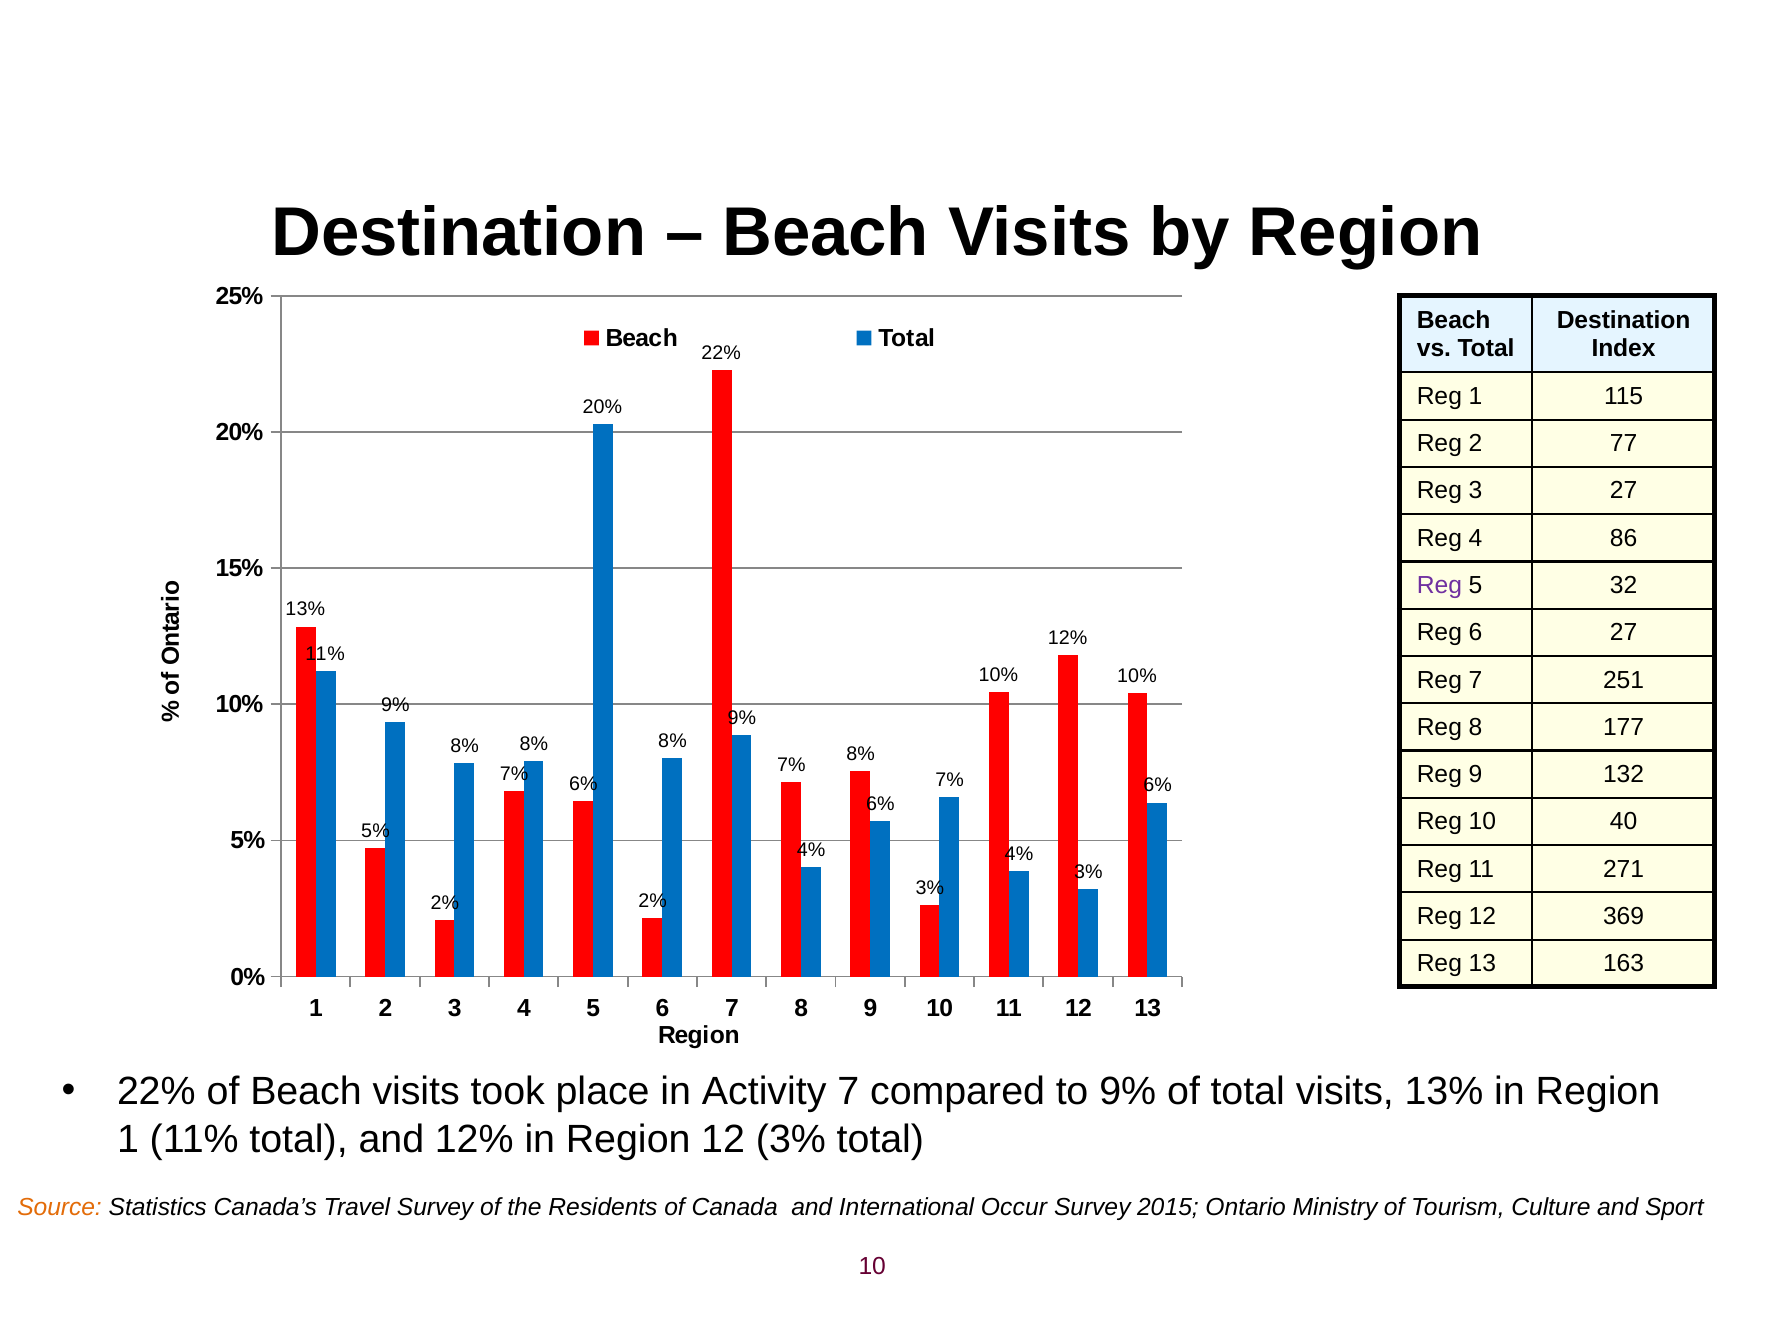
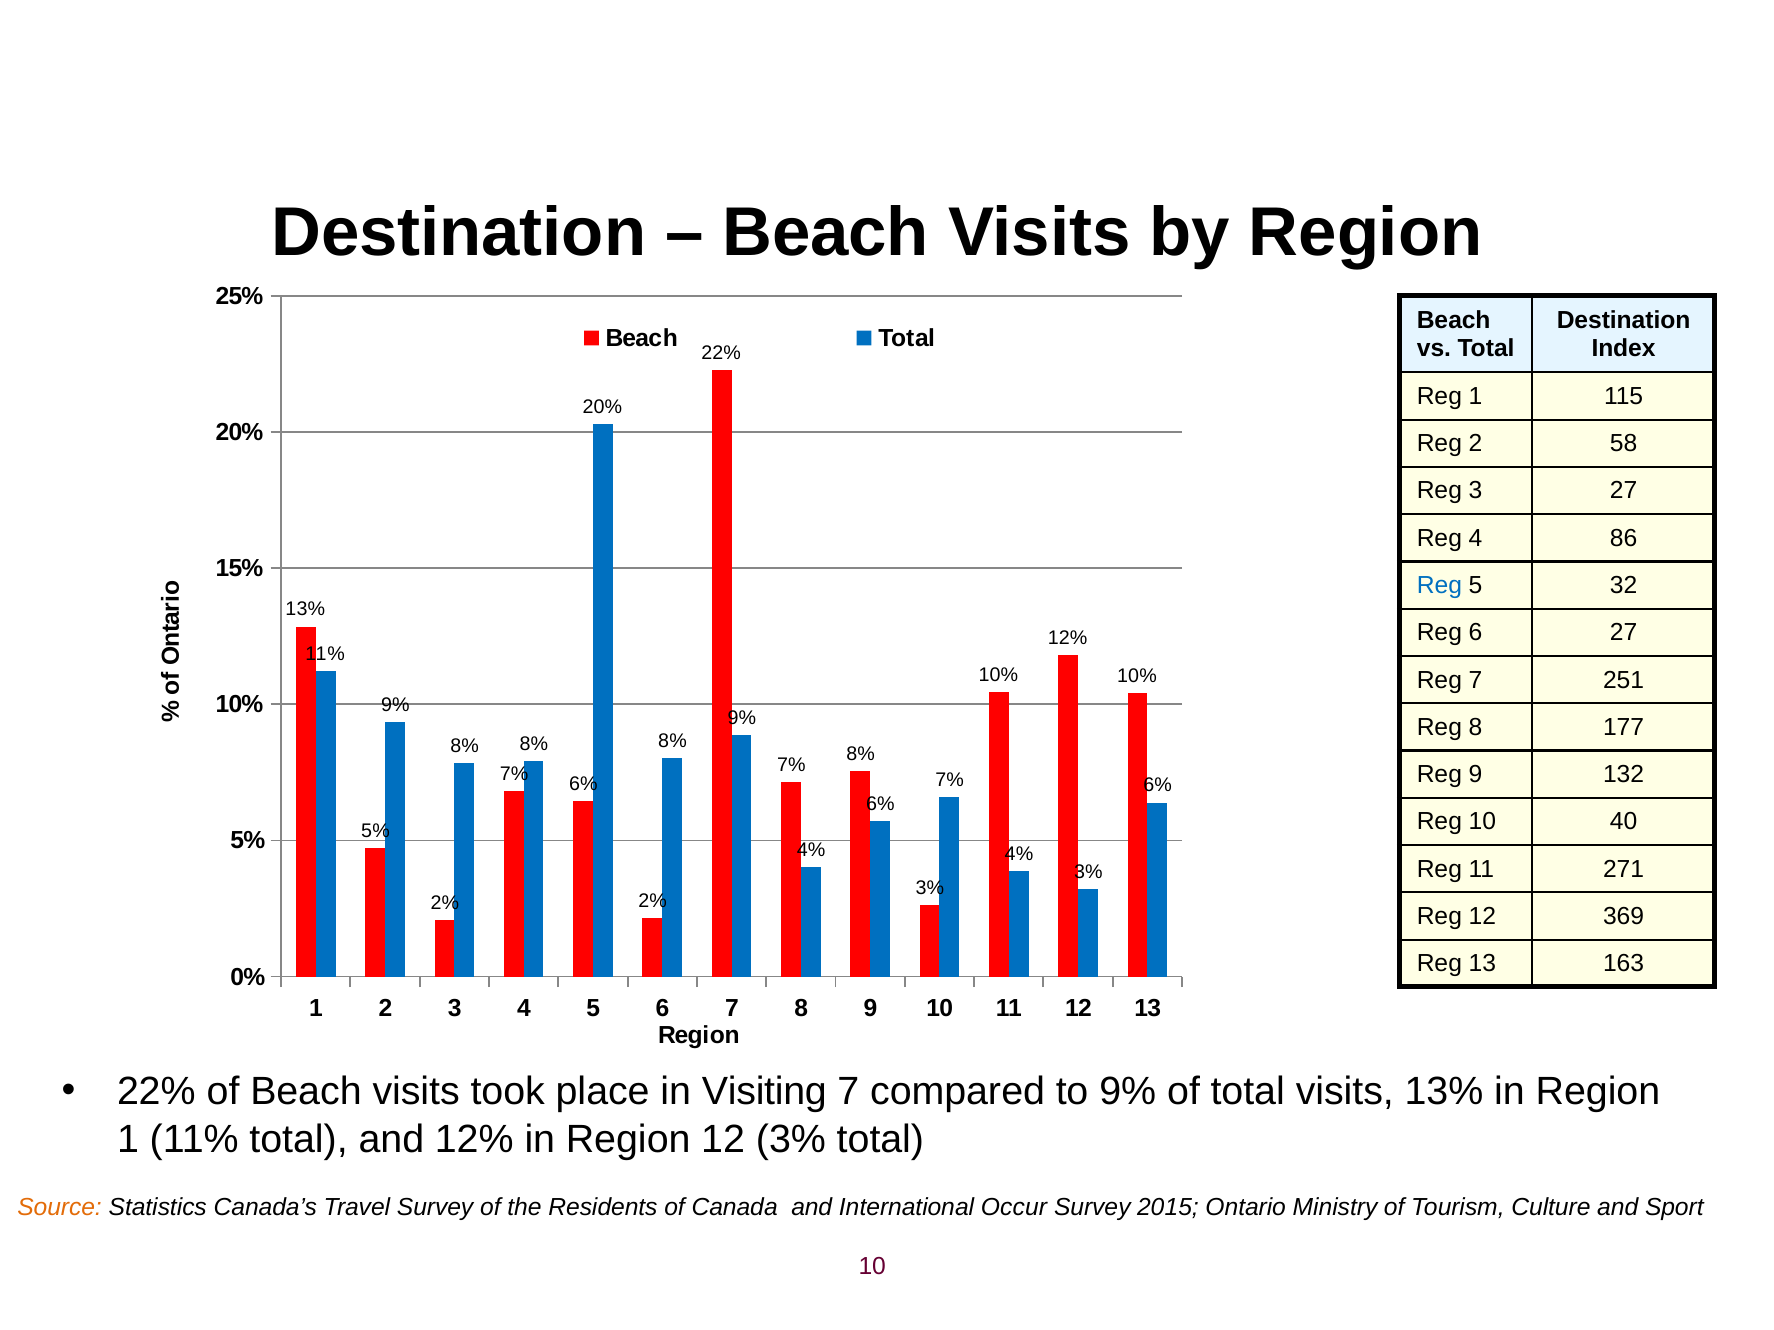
77: 77 -> 58 (1624, 444)
Reg colour: purple -> blue (1439, 586)
Activity: Activity -> Visiting (764, 1092)
